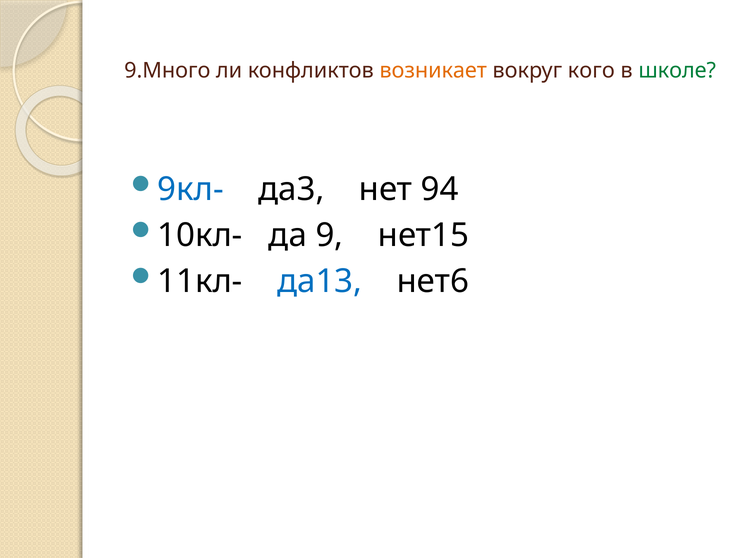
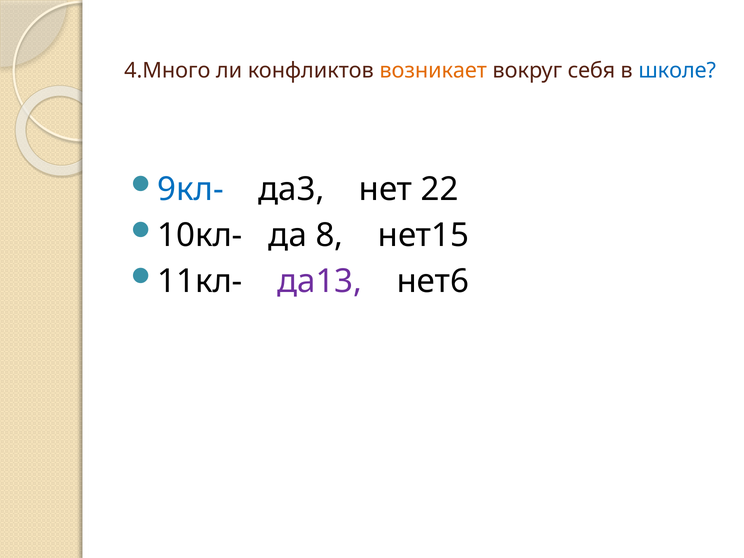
9.Много: 9.Много -> 4.Много (167, 70)
кого: кого -> себя (591, 70)
школе colour: green -> blue (677, 70)
94: 94 -> 22 (440, 190)
9: 9 -> 8 (329, 235)
да13 colour: blue -> purple (320, 281)
